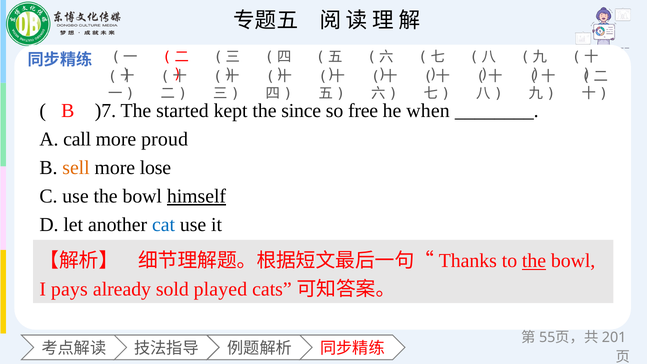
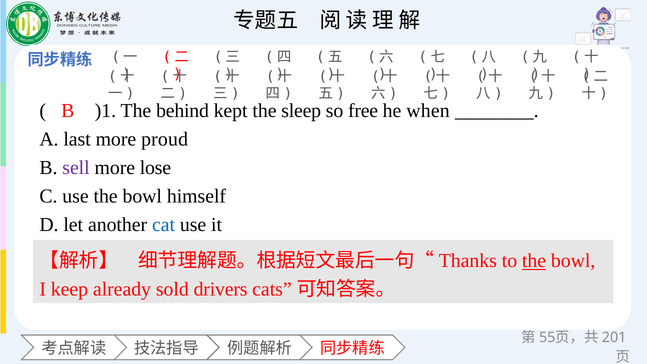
)7: )7 -> )1 (105, 111)
started: started -> behind (183, 111)
since: since -> sleep (301, 111)
call: call -> last (77, 139)
sell colour: orange -> purple (76, 168)
himself underline: present -> none (196, 196)
pays: pays -> keep (69, 289)
played: played -> drivers (221, 289)
